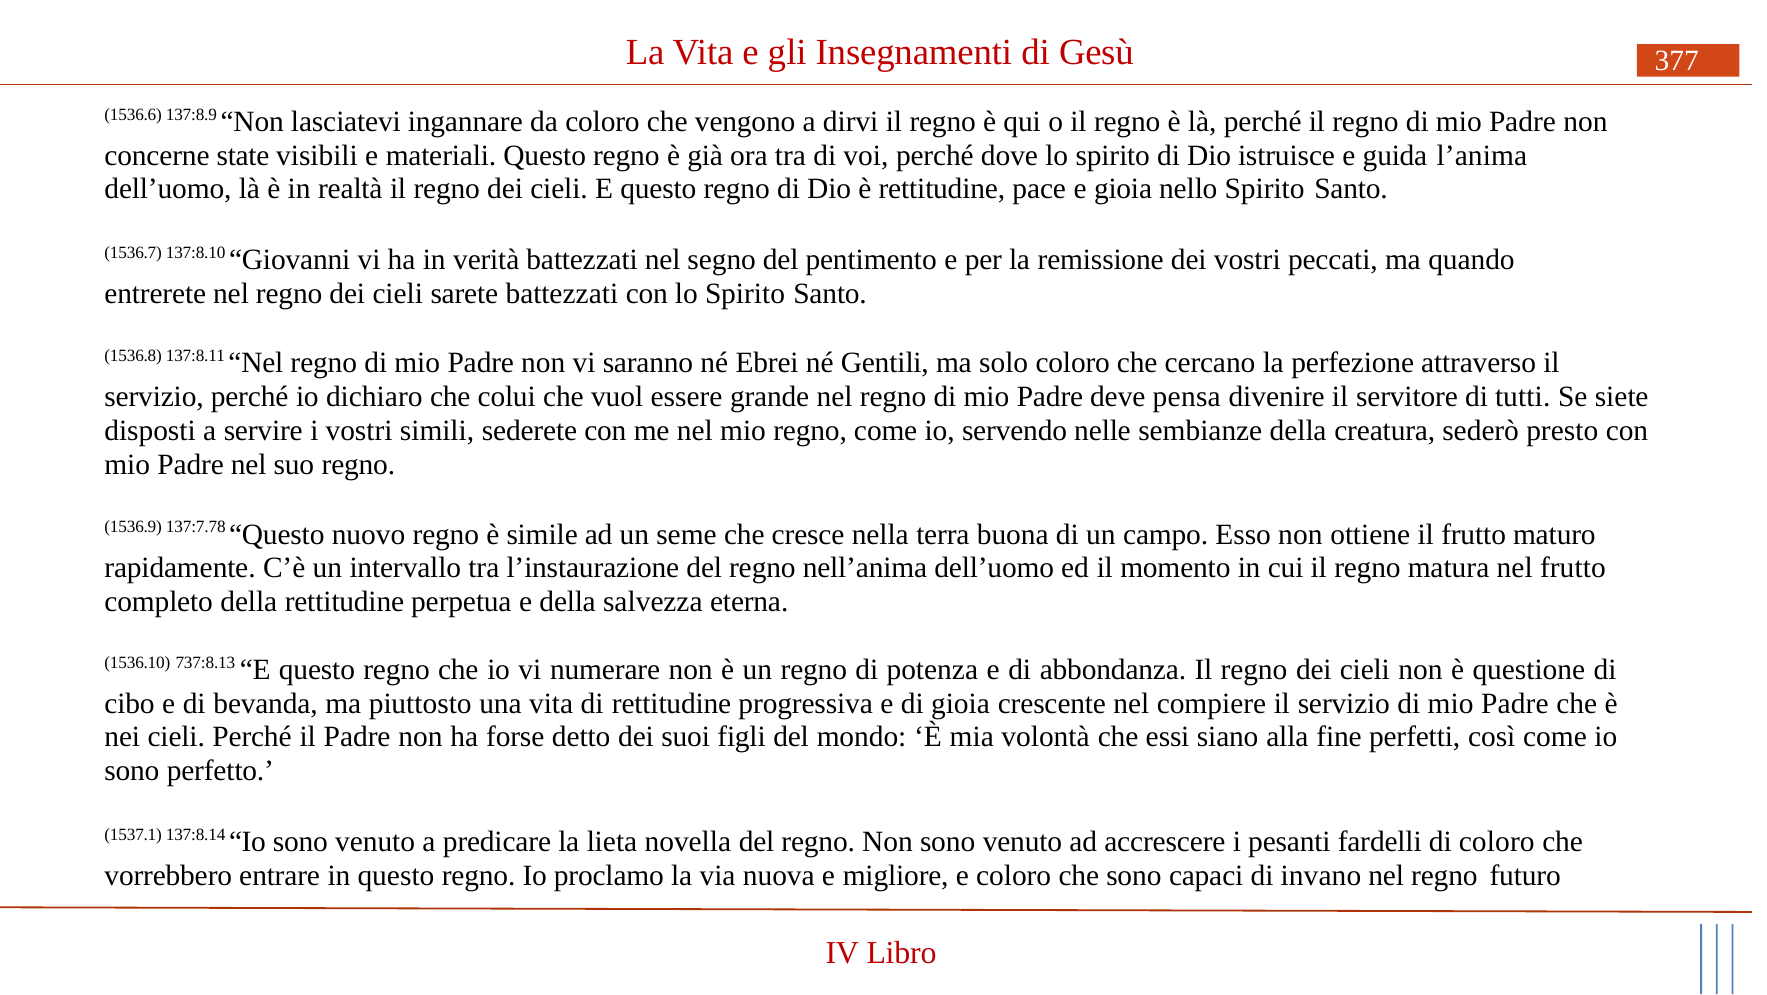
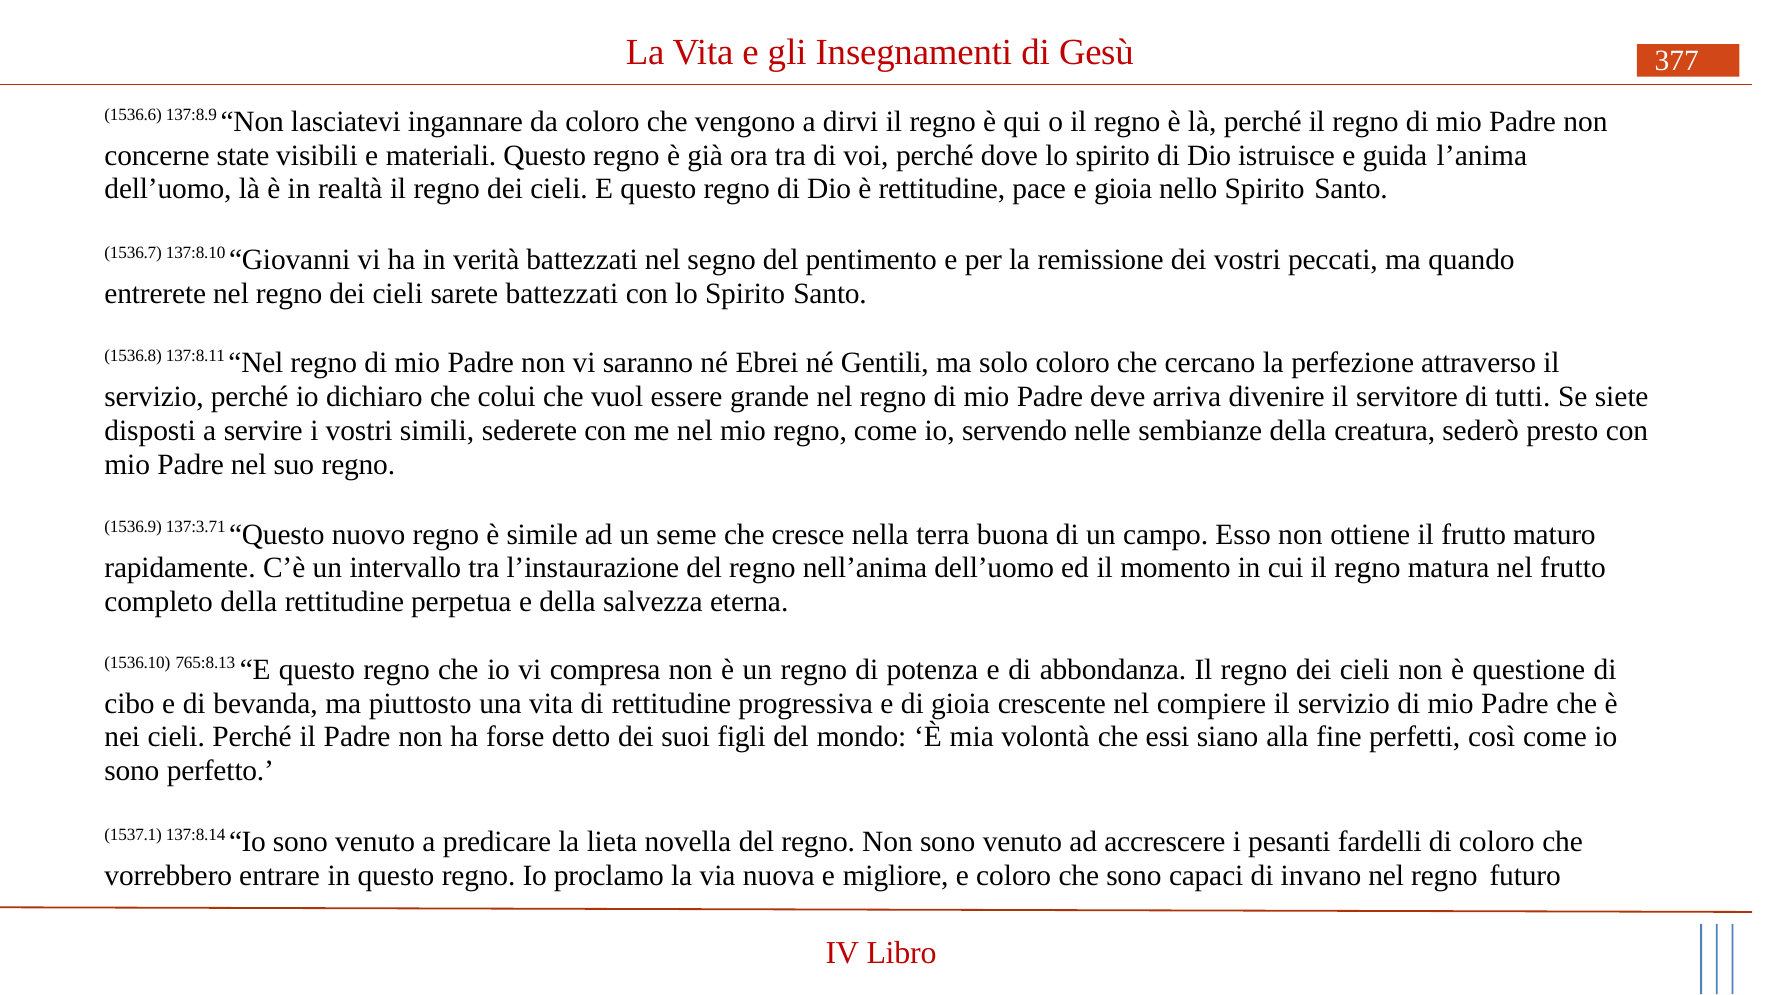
pensa: pensa -> arriva (1187, 397)
137:7.78: 137:7.78 -> 137:3.71 (196, 527)
737:8.13: 737:8.13 -> 765:8.13 (205, 663)
numerare: numerare -> compresa (605, 670)
